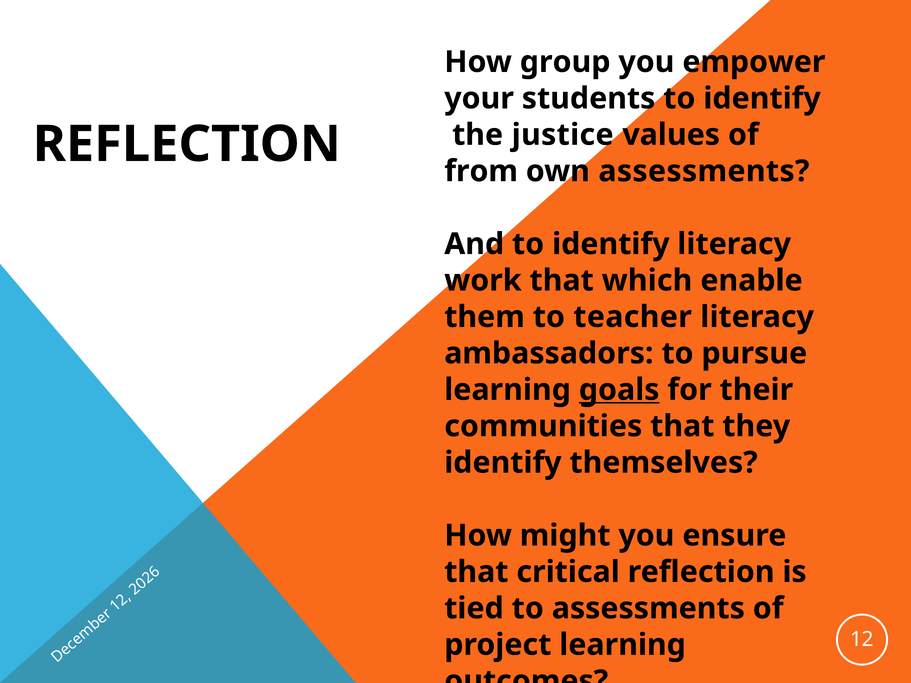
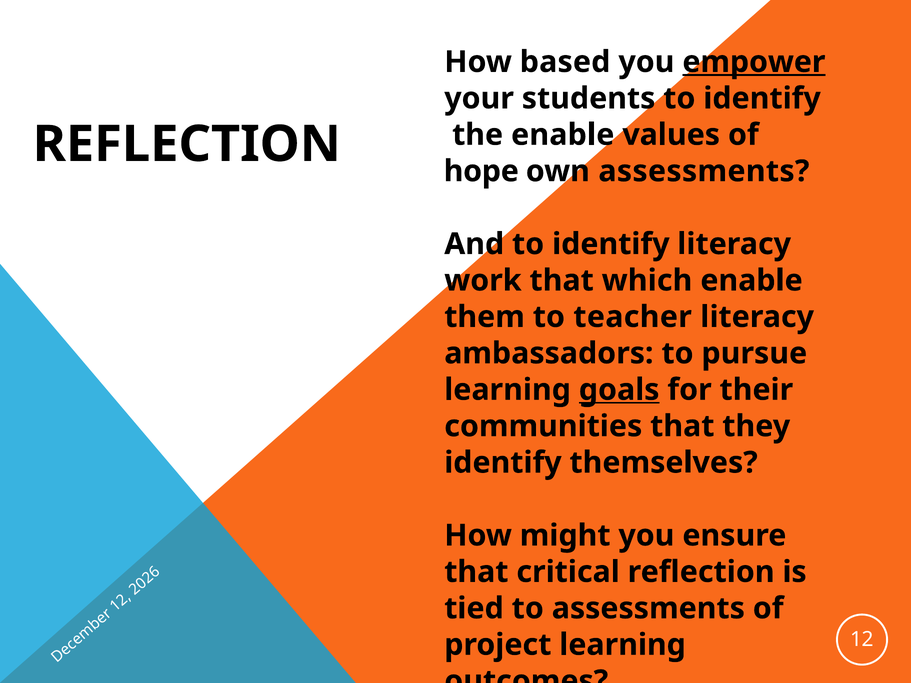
group: group -> based (565, 62)
empower underline: none -> present (754, 62)
the justice: justice -> enable (563, 135)
from: from -> hope (481, 171)
